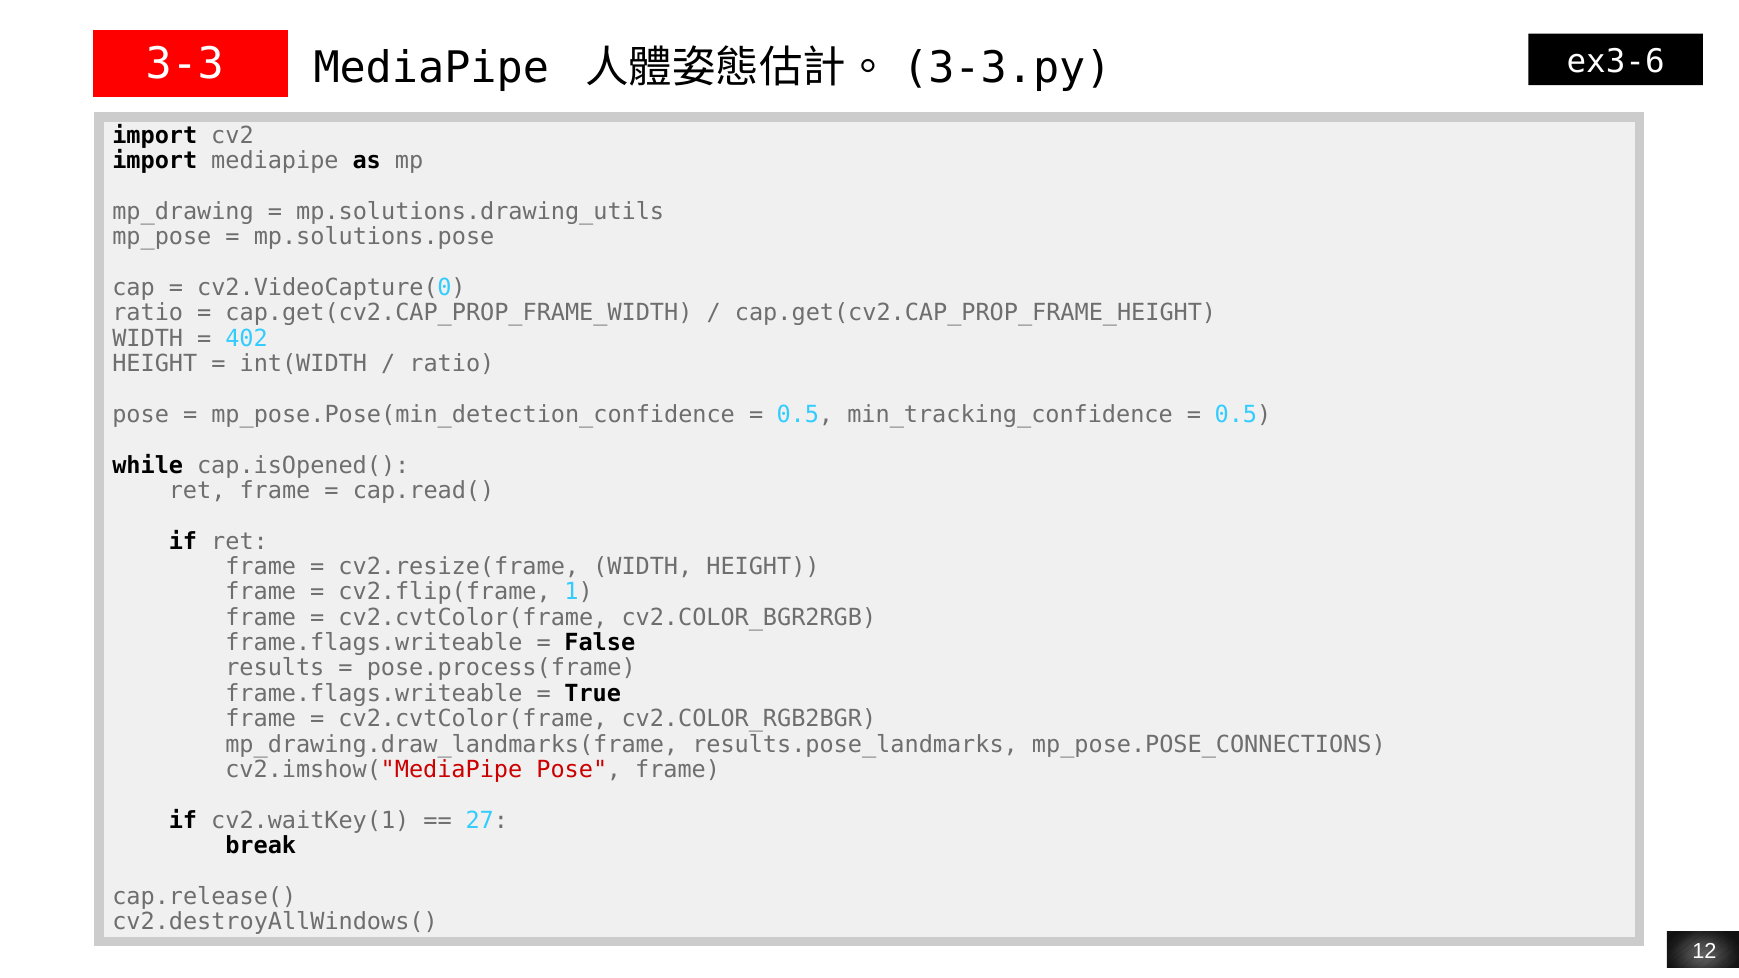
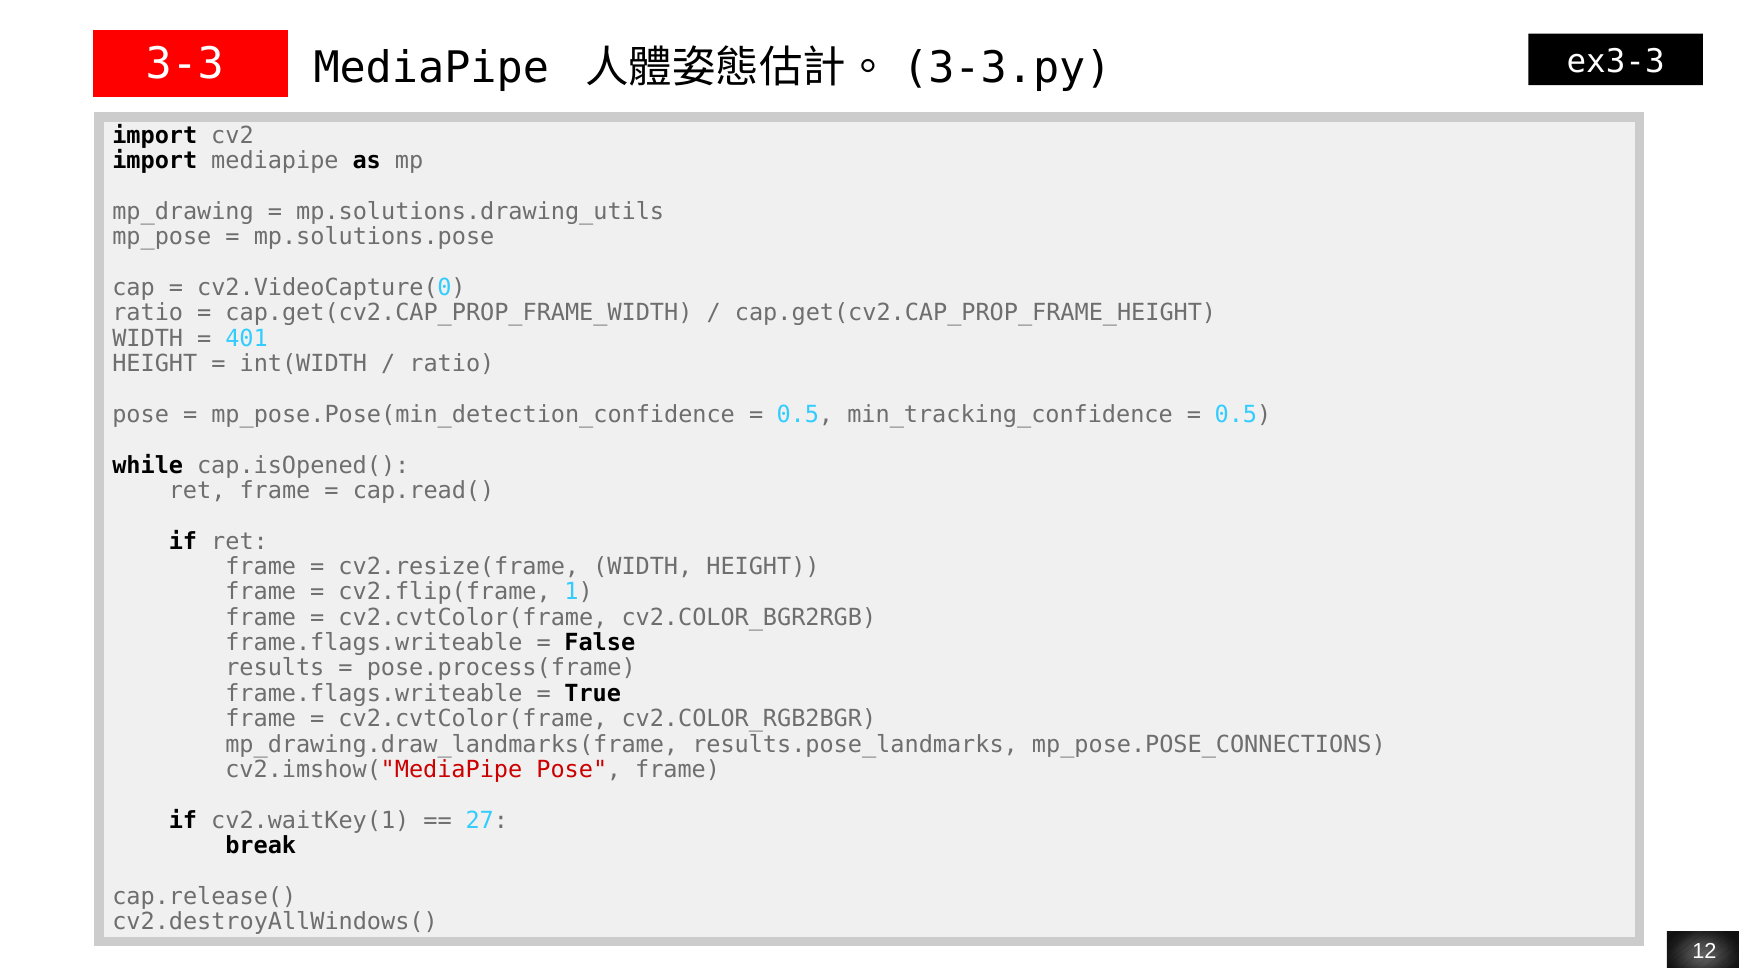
ex3-6: ex3-6 -> ex3-3 (1616, 62)
402: 402 -> 401 (247, 339)
